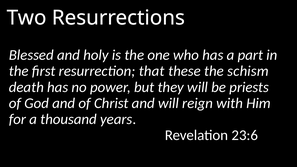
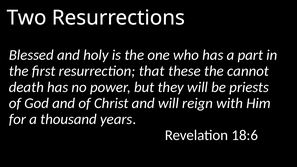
schism: schism -> cannot (248, 71)
23:6: 23:6 -> 18:6 (245, 135)
